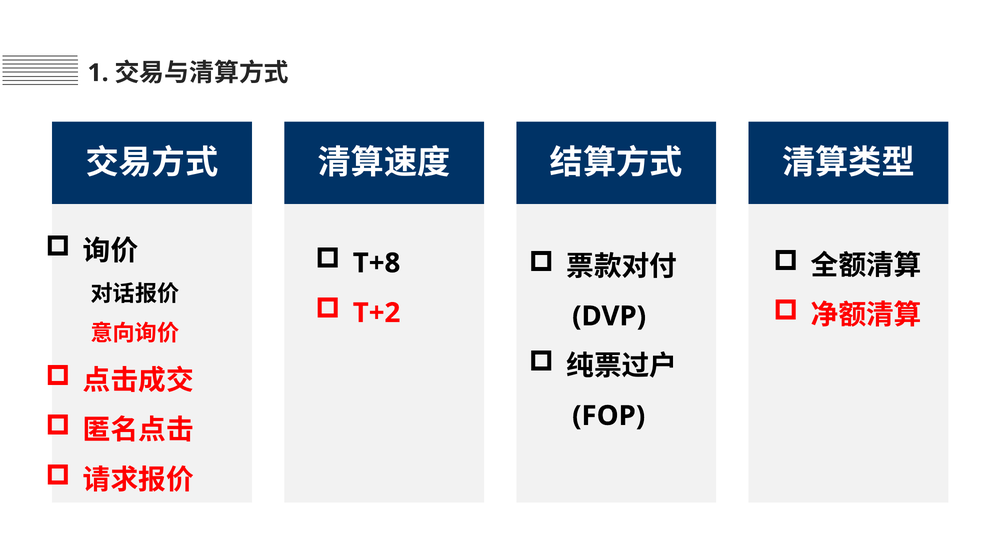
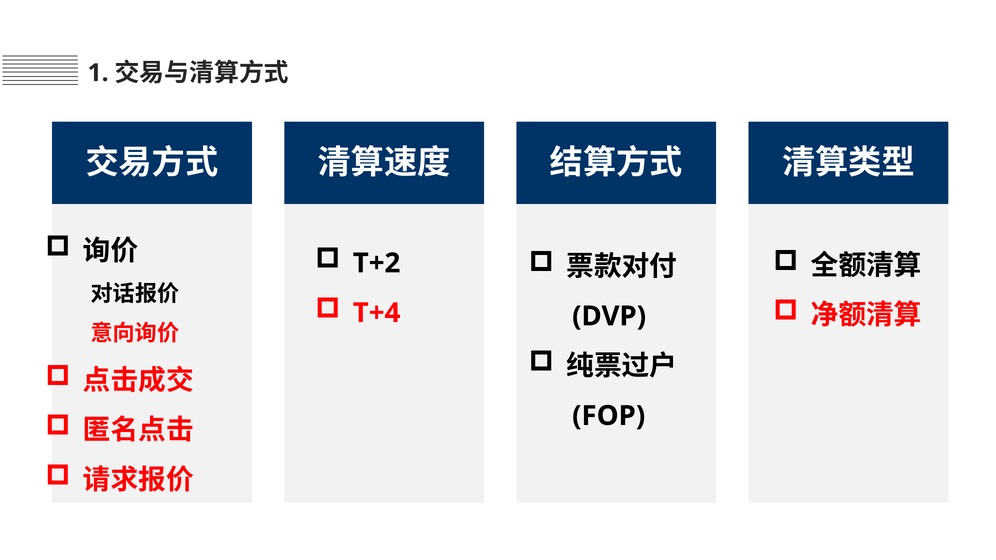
T+8: T+8 -> T+2 (377, 263)
T+2: T+2 -> T+4 (377, 313)
